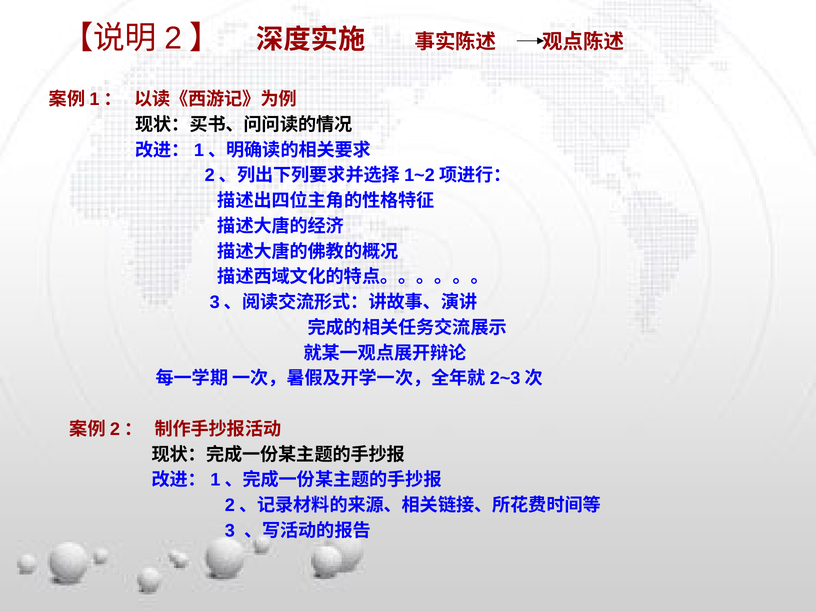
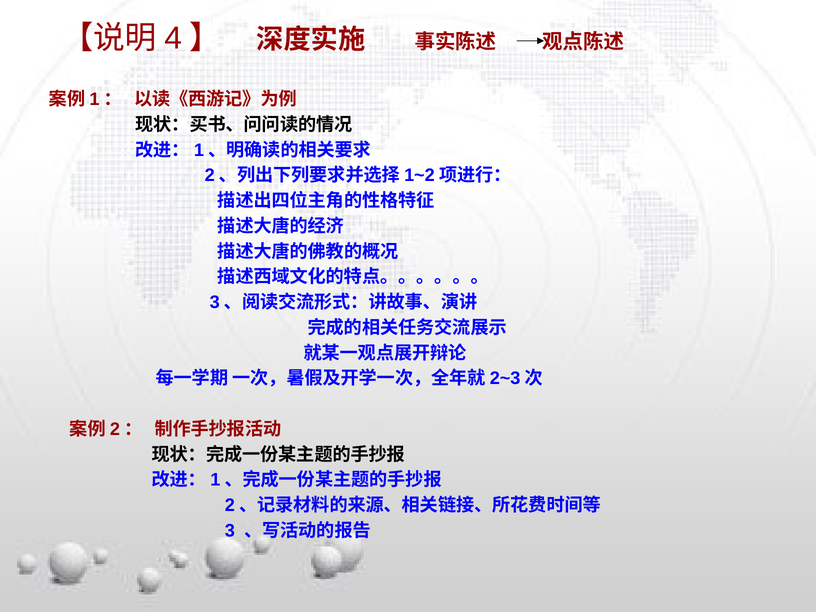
2: 2 -> 4 (173, 38)
